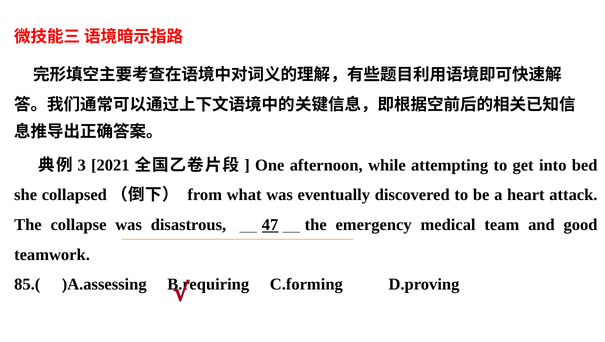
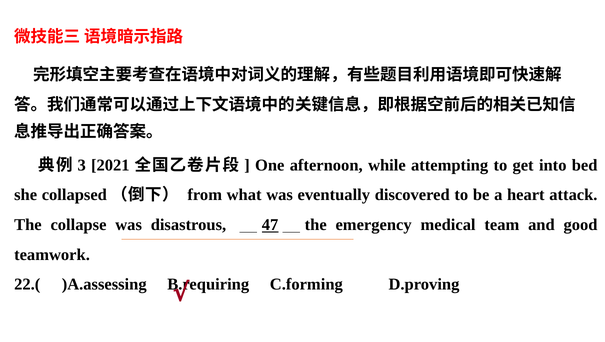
85.(: 85.( -> 22.( (27, 285)
